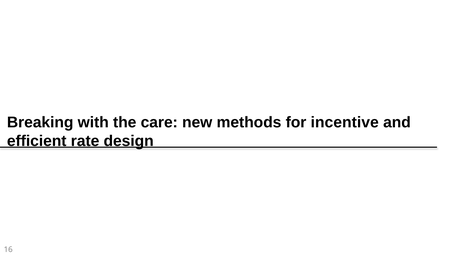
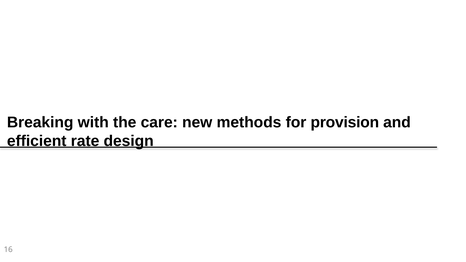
incentive: incentive -> provision (345, 123)
